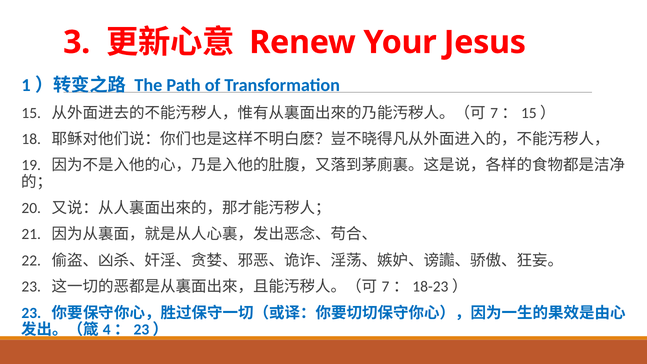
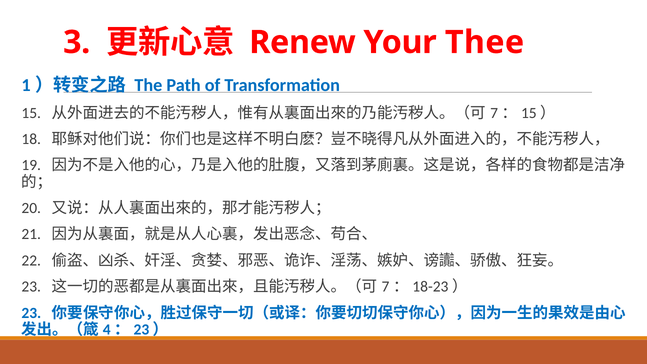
Jesus: Jesus -> Thee (485, 42)
